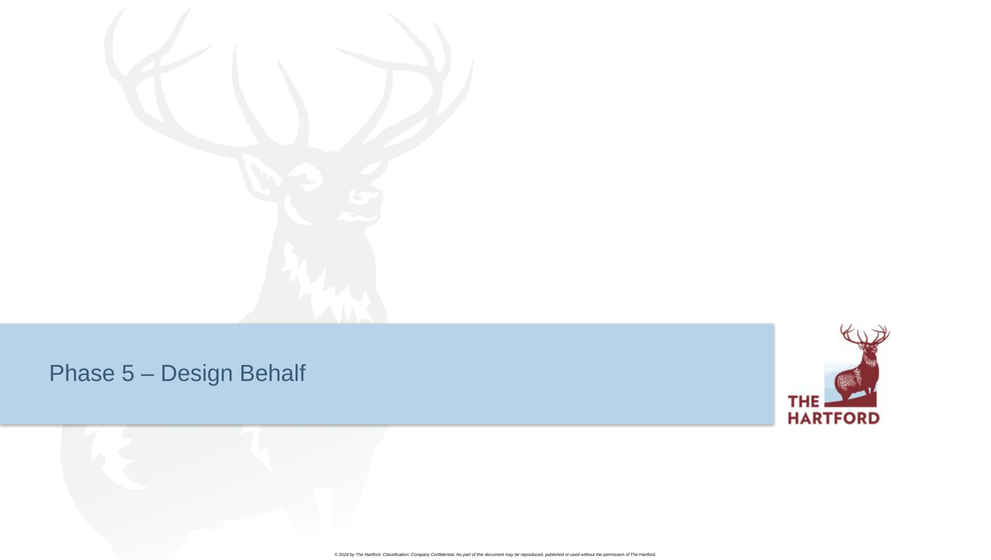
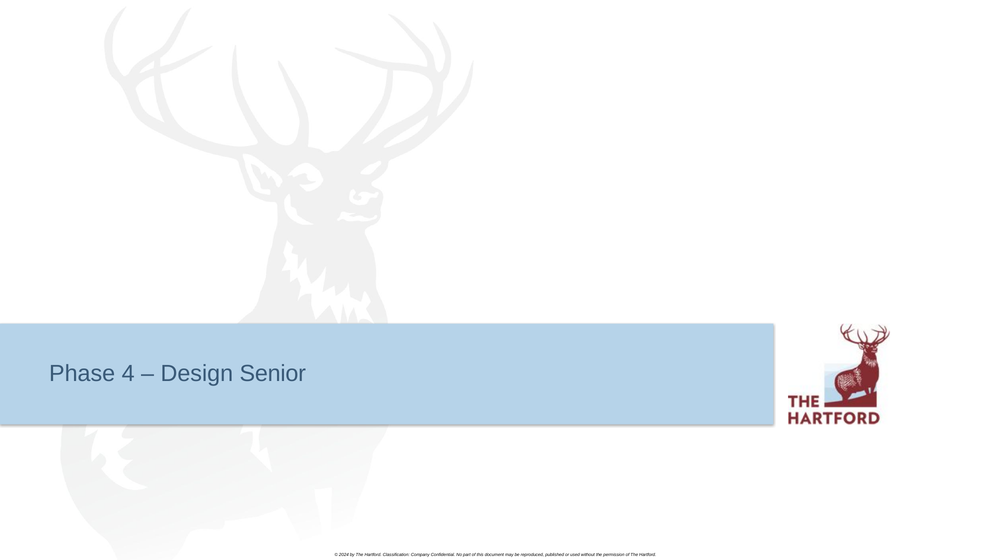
5: 5 -> 4 (128, 373)
Behalf: Behalf -> Senior (273, 373)
